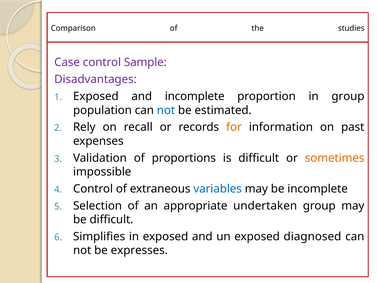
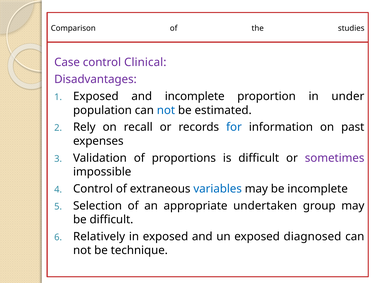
Sample: Sample -> Clinical (145, 62)
in group: group -> under (348, 96)
for colour: orange -> blue (234, 127)
sometimes colour: orange -> purple (335, 158)
Simplifies: Simplifies -> Relatively (99, 236)
expresses: expresses -> technique (139, 250)
